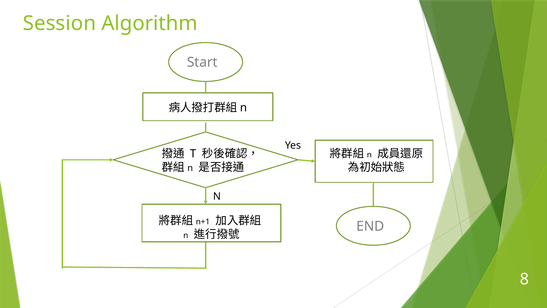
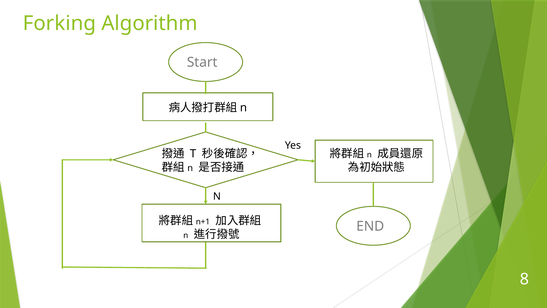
Session: Session -> Forking (59, 23)
